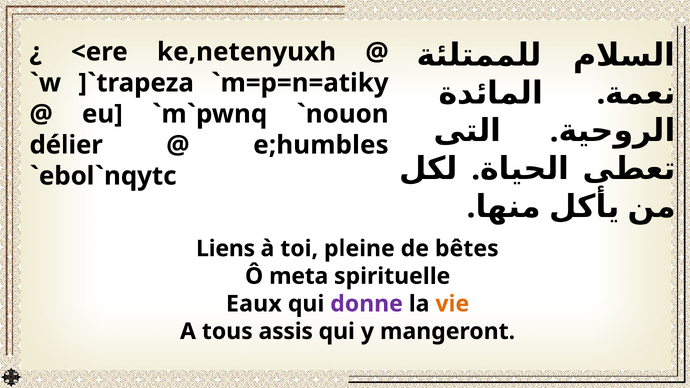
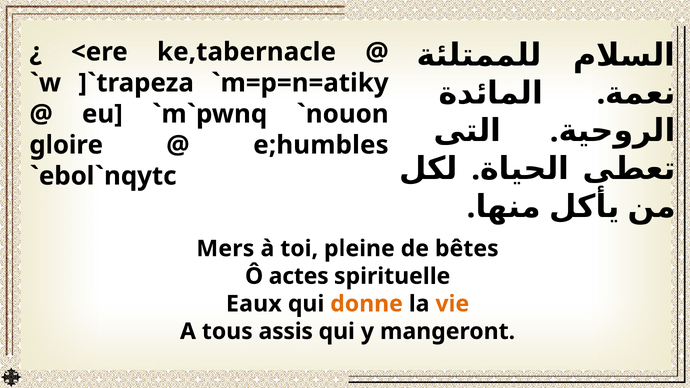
ke,netenyuxh: ke,netenyuxh -> ke,tabernacle (247, 52)
délier: délier -> gloire (66, 145)
Liens: Liens -> Mers (225, 249)
meta: meta -> actes (299, 276)
donne colour: purple -> orange (367, 304)
